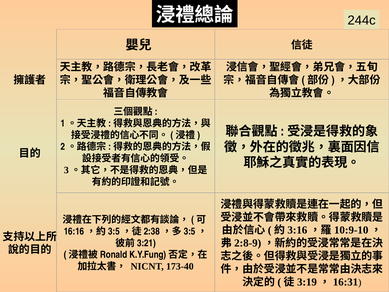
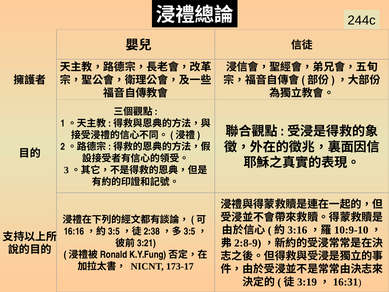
173-40: 173-40 -> 173-17 (180, 266)
